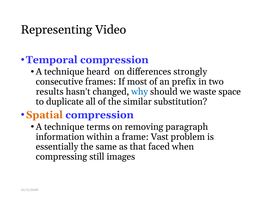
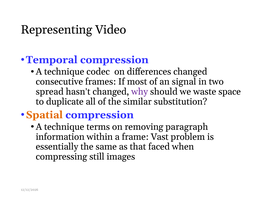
heard: heard -> codec (98, 72)
differences strongly: strongly -> changed (190, 72)
prefix: prefix -> signal (184, 82)
results: results -> spread (50, 92)
why colour: blue -> purple (140, 92)
